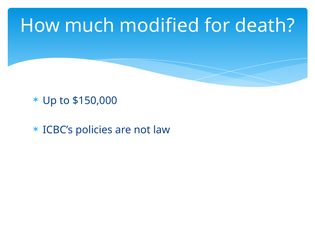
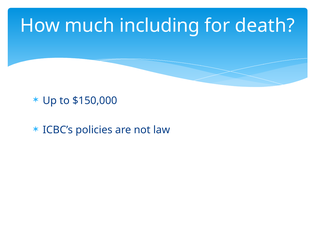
modified: modified -> including (160, 26)
